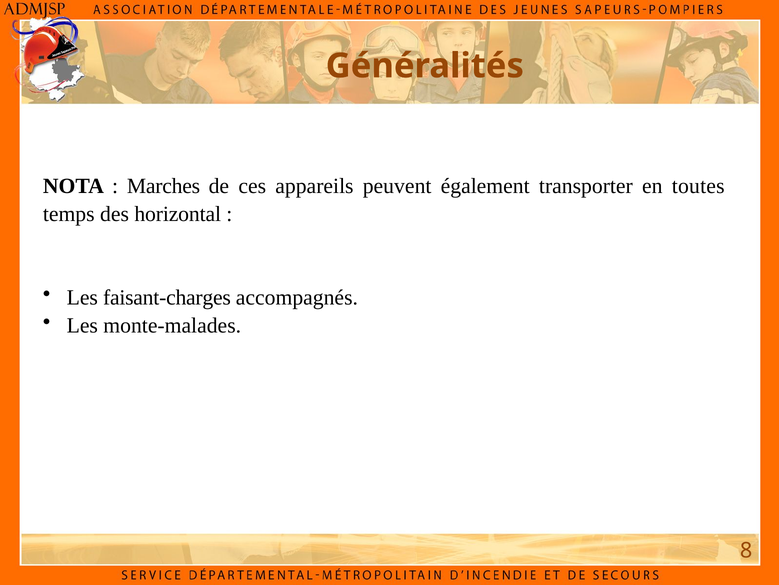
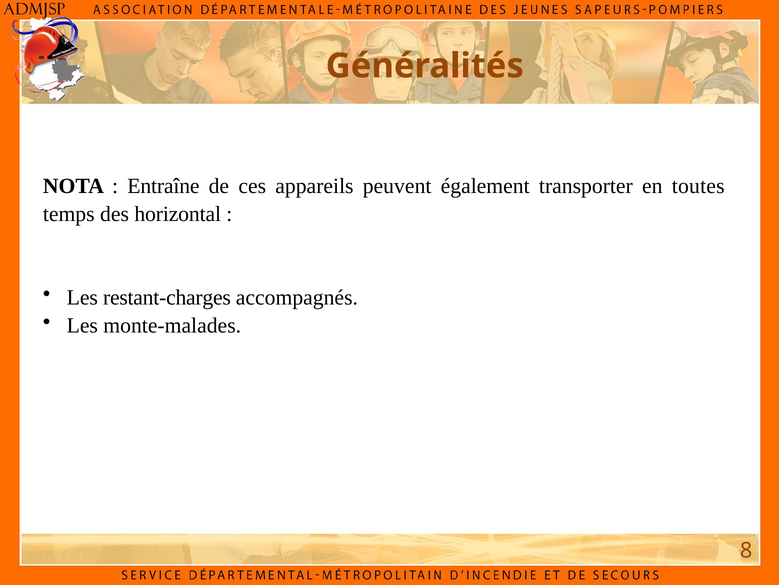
Marches: Marches -> Entraîne (163, 186)
faisant-charges: faisant-charges -> restant-charges (167, 297)
